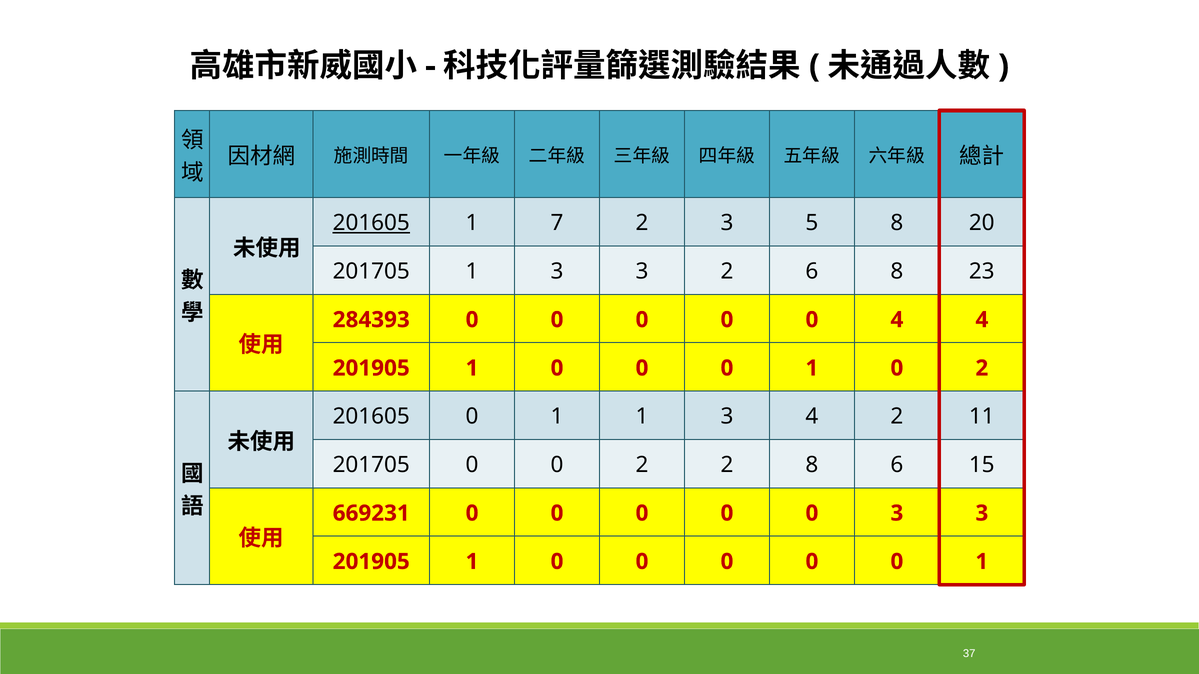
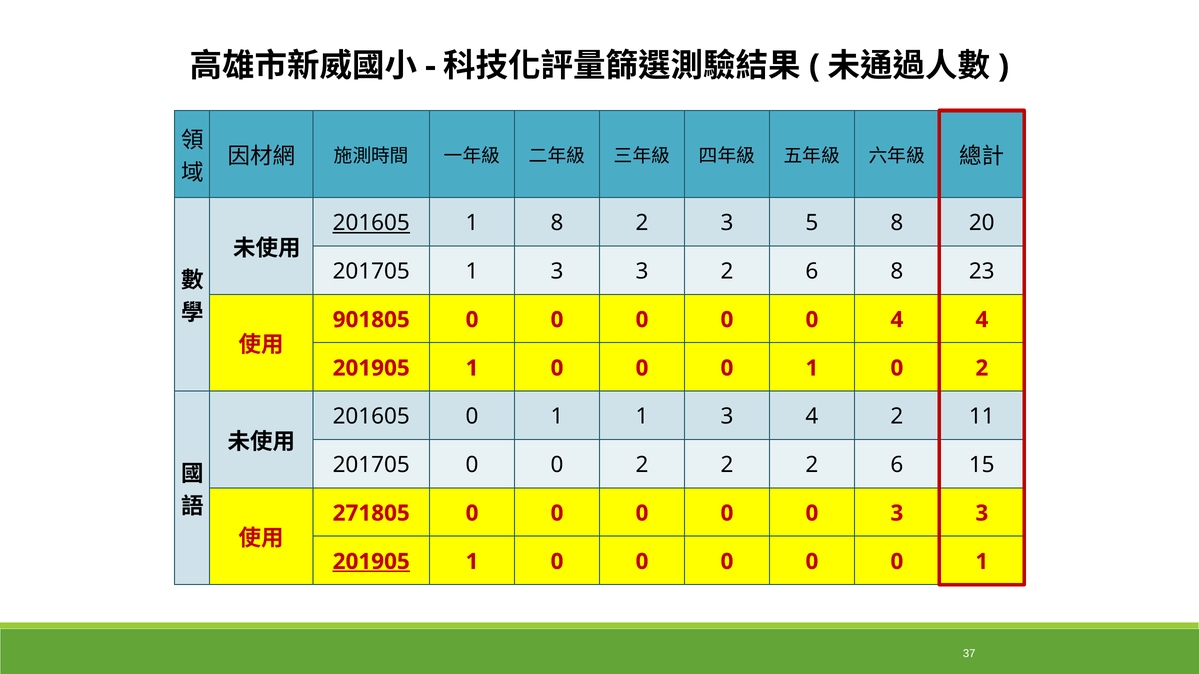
1 7: 7 -> 8 (557, 223)
284393: 284393 -> 901805 (371, 320)
2 2 8: 8 -> 2 (812, 465)
669231: 669231 -> 271805 (371, 514)
201905 underline: none -> present (371, 562)
